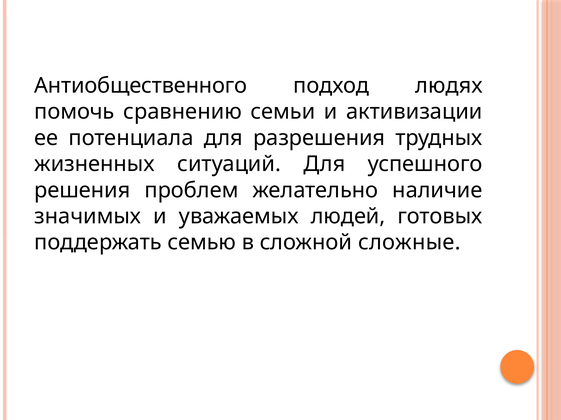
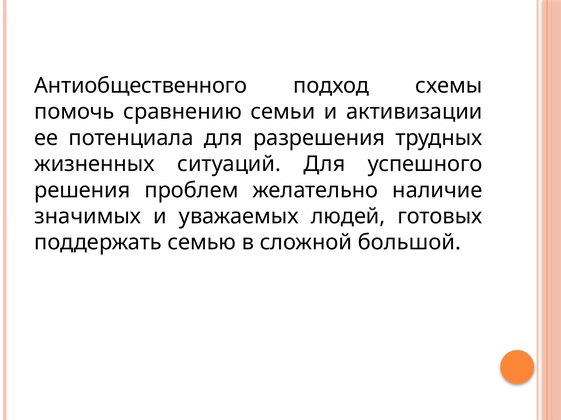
людях: людях -> схемы (449, 86)
сложные: сложные -> большой (409, 243)
